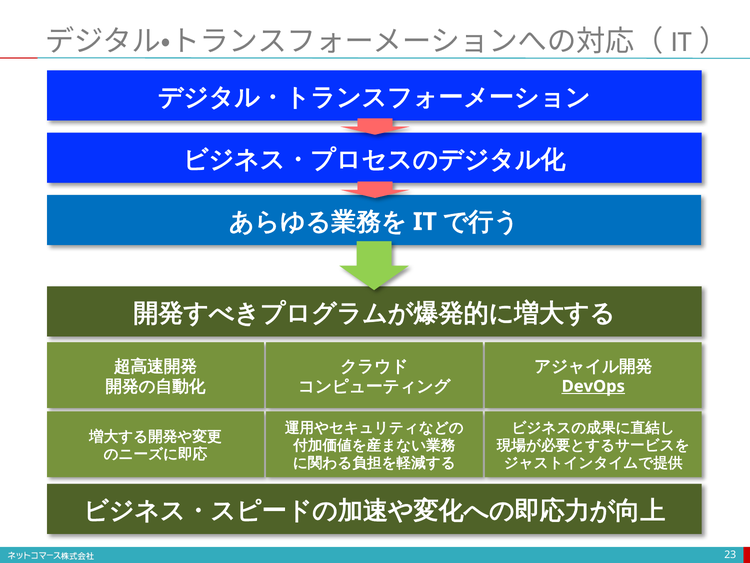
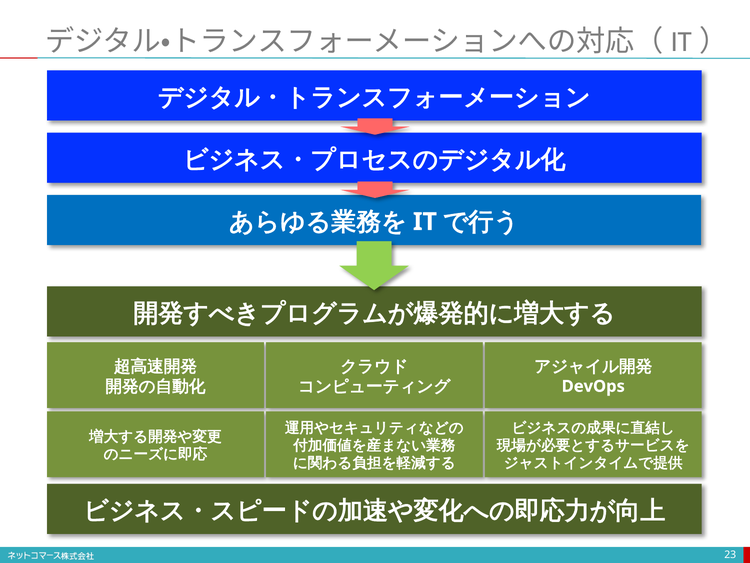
DevOps underline: present -> none (593, 386)
